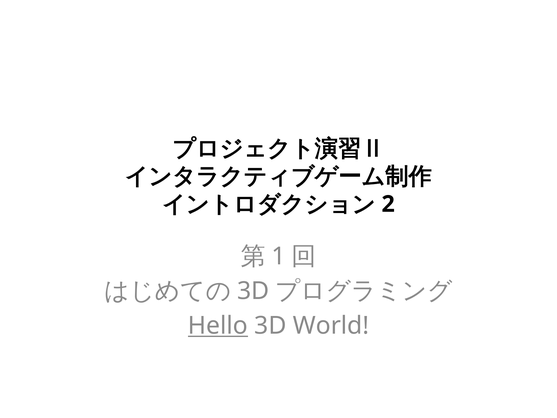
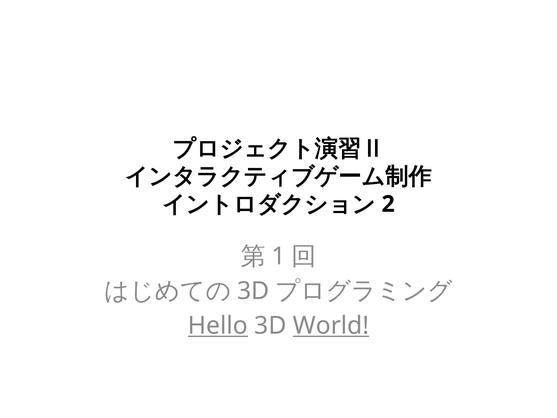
World underline: none -> present (331, 325)
